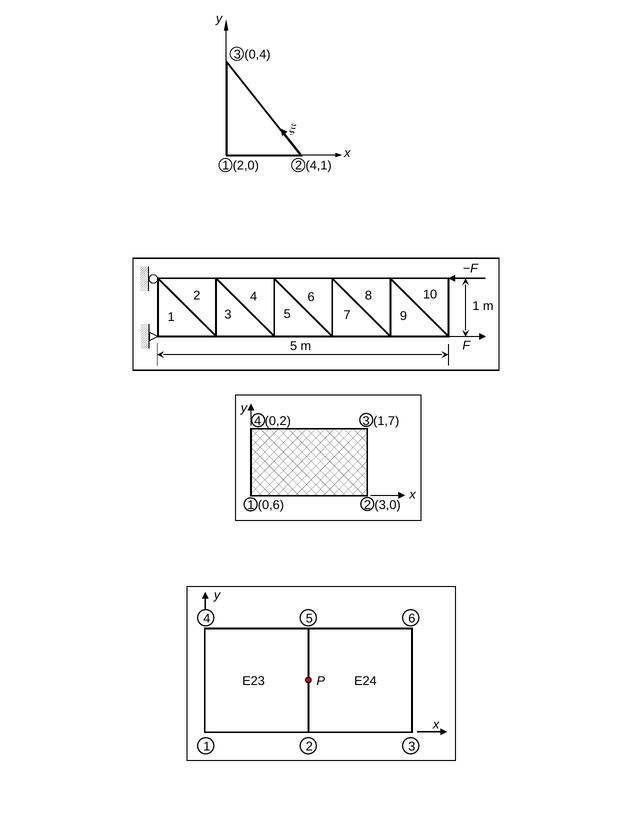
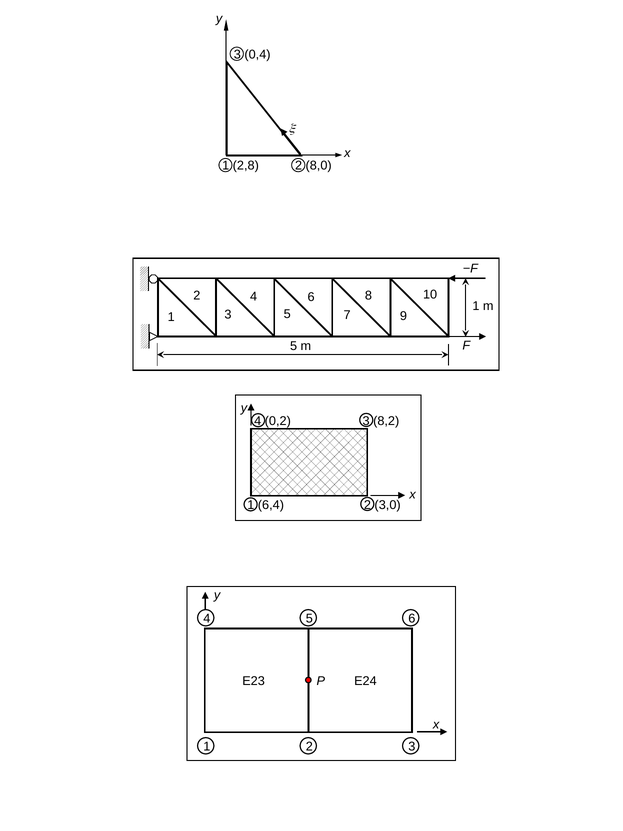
2,0: 2,0 -> 2,8 (246, 166)
4,1: 4,1 -> 8,0 (319, 165)
1,7: 1,7 -> 8,2 (386, 421)
0,6: 0,6 -> 6,4 (271, 505)
